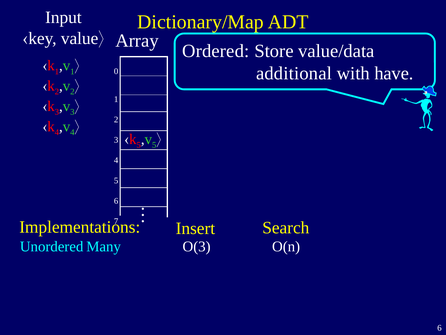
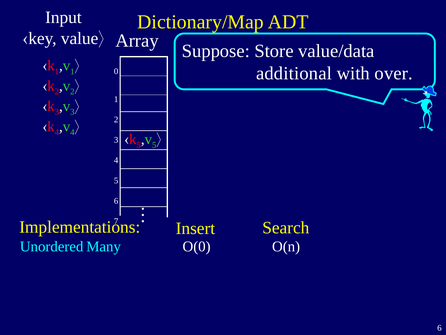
Ordered: Ordered -> Suppose (216, 51)
have: have -> over (394, 73)
O(3: O(3 -> O(0 (197, 246)
